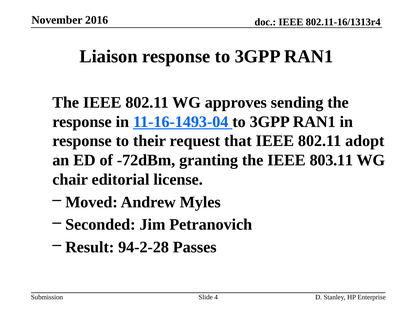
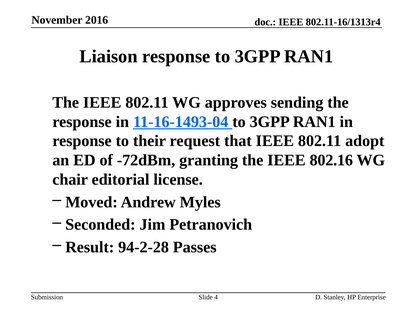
803.11: 803.11 -> 802.16 (331, 160)
